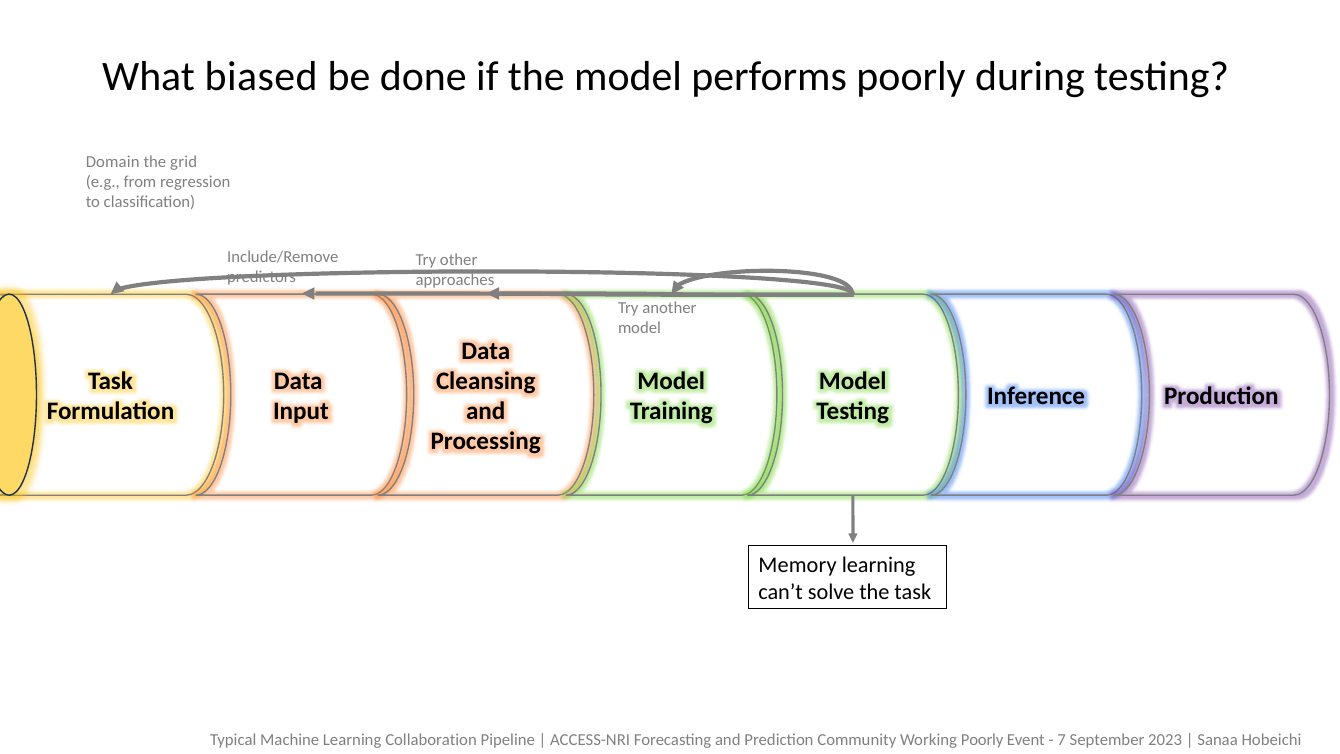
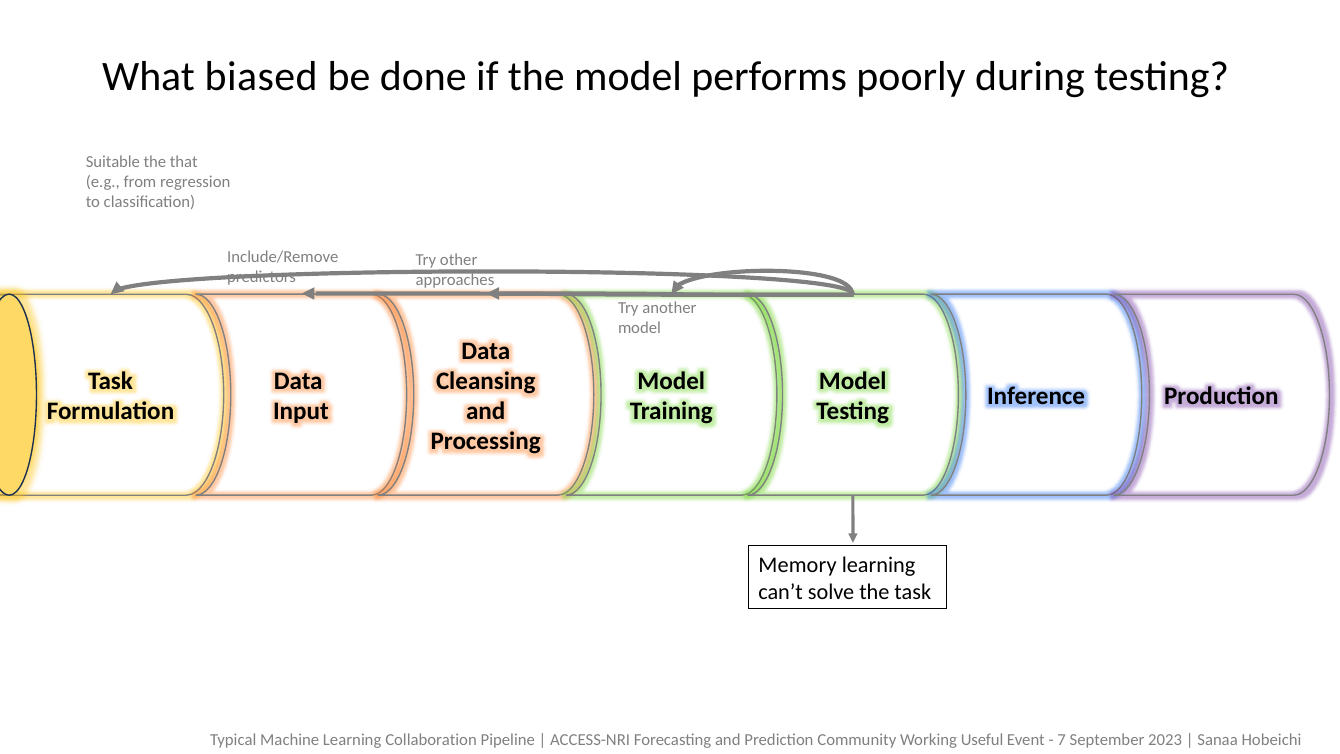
Domain: Domain -> Suitable (113, 162)
grid: grid -> that (184, 162)
Working Poorly: Poorly -> Useful (982, 739)
